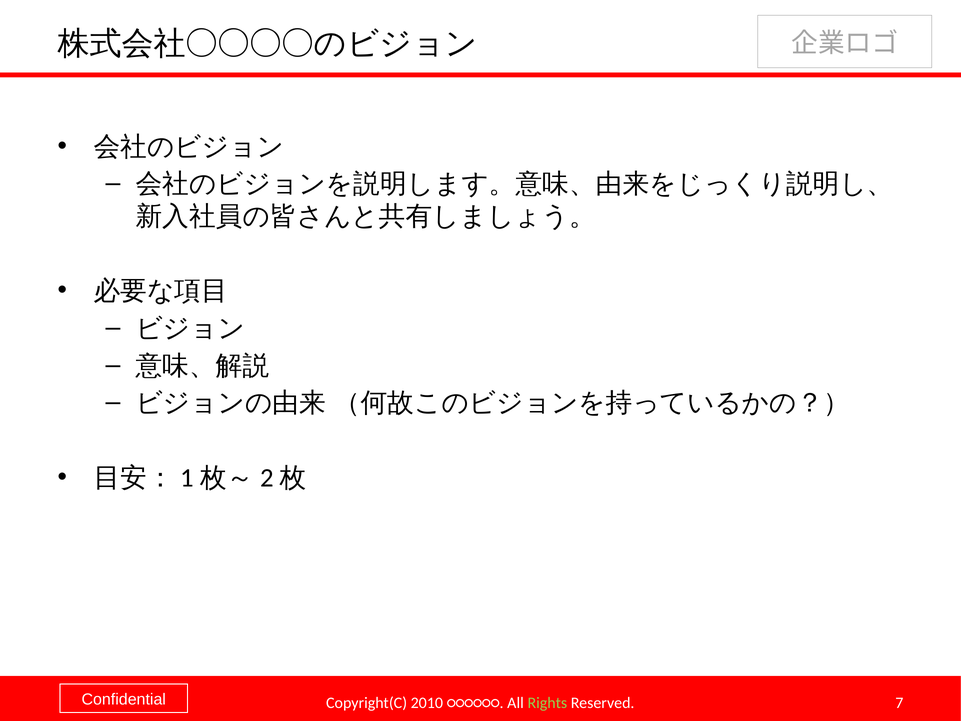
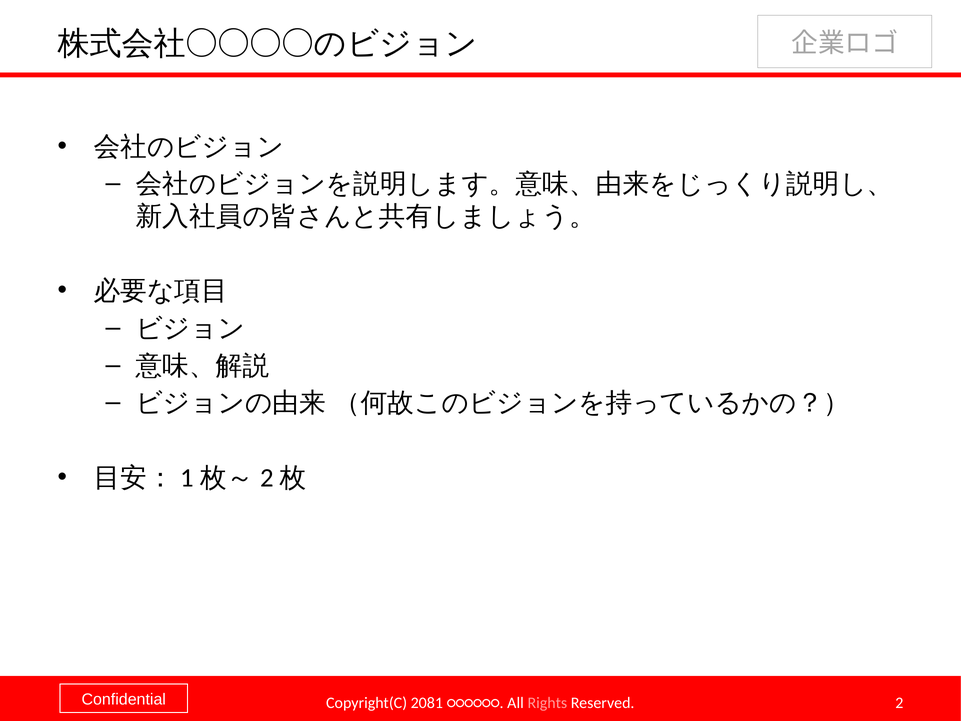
2010: 2010 -> 2081 (427, 703)
Rights colour: light green -> pink (547, 703)
7: 7 -> 2 (899, 702)
